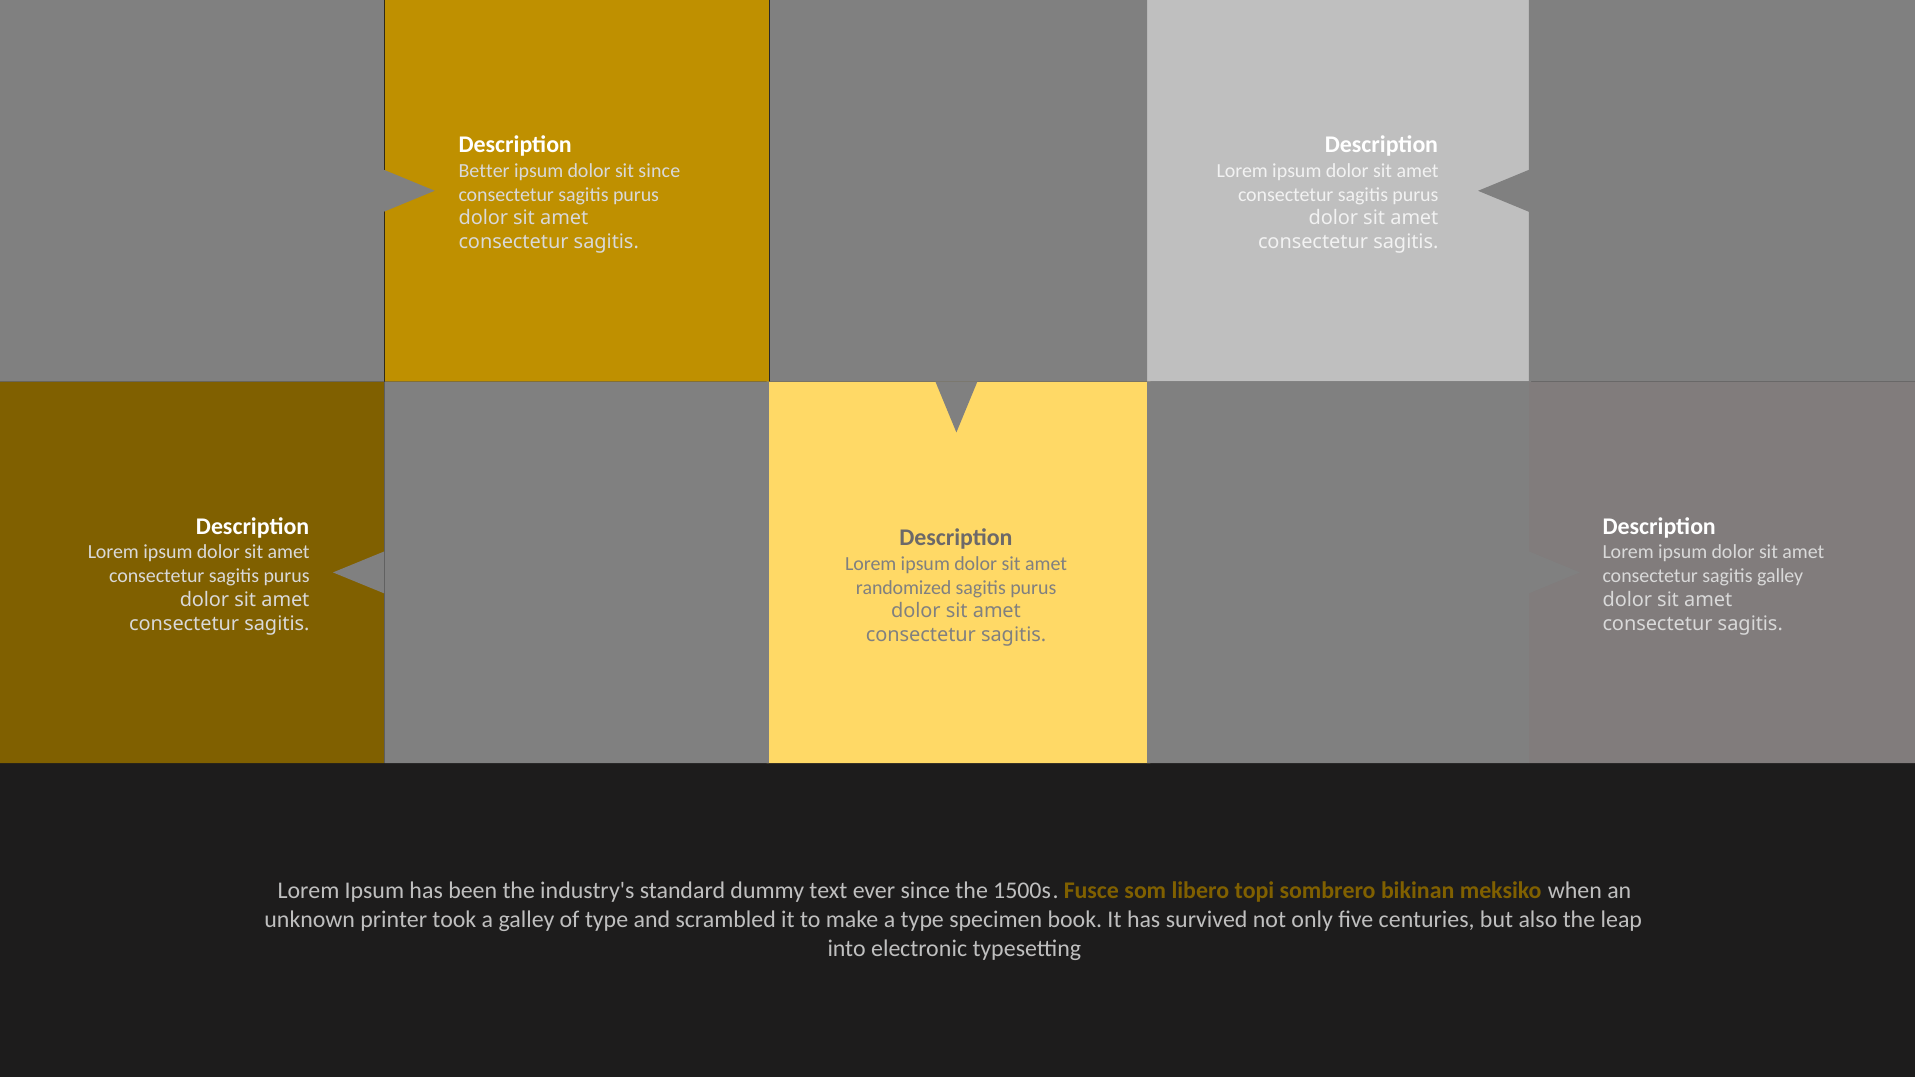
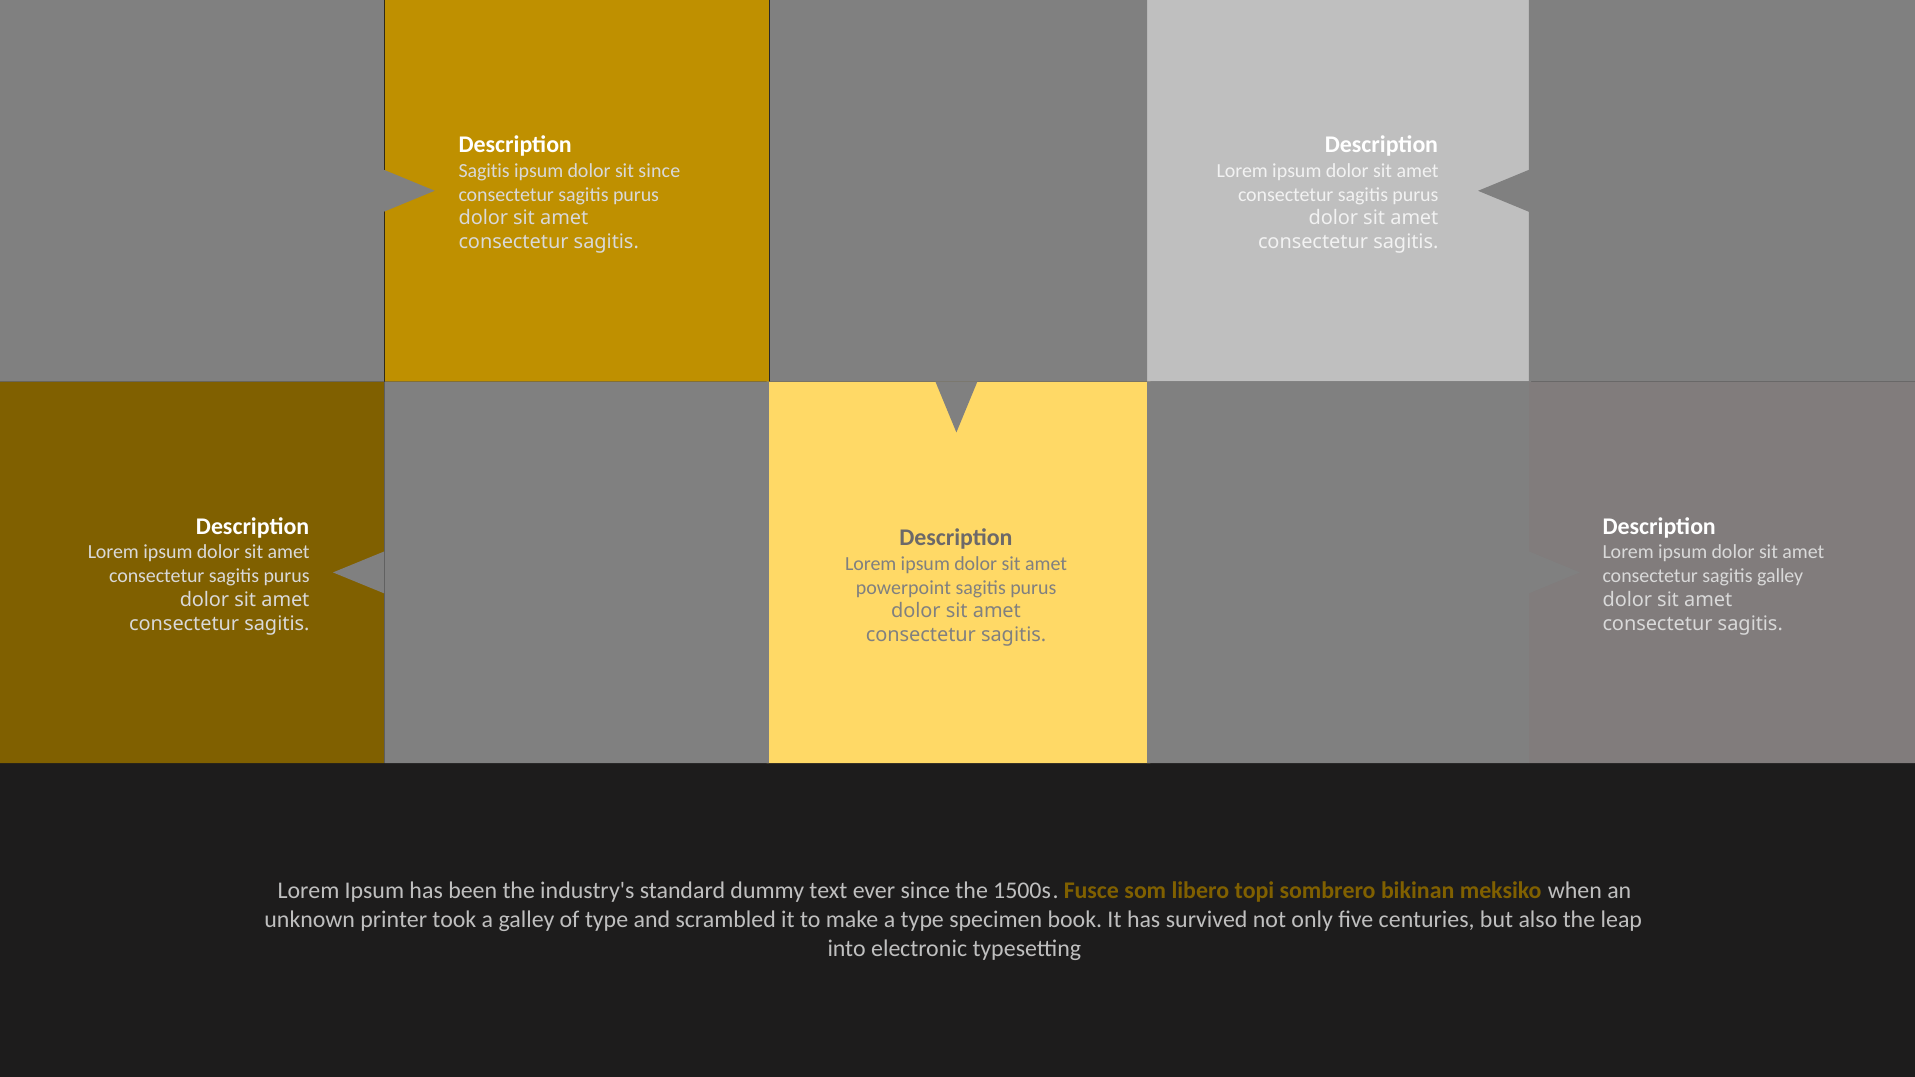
Better: Better -> Sagitis (484, 171)
randomized: randomized -> powerpoint (903, 588)
